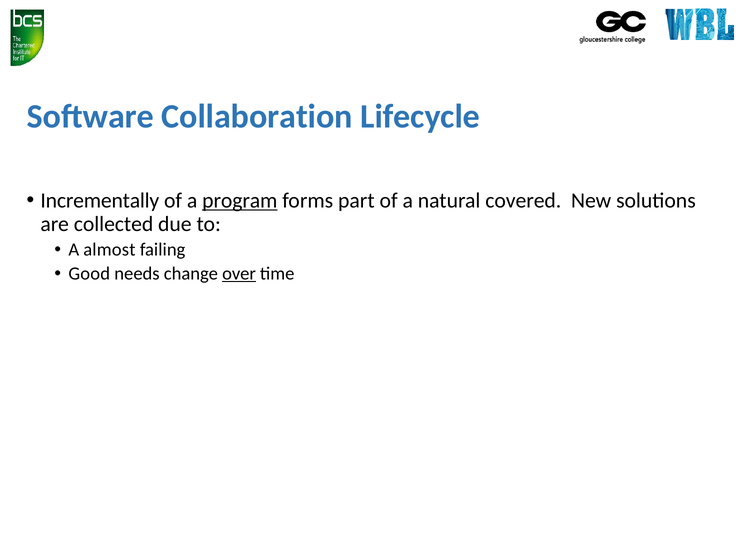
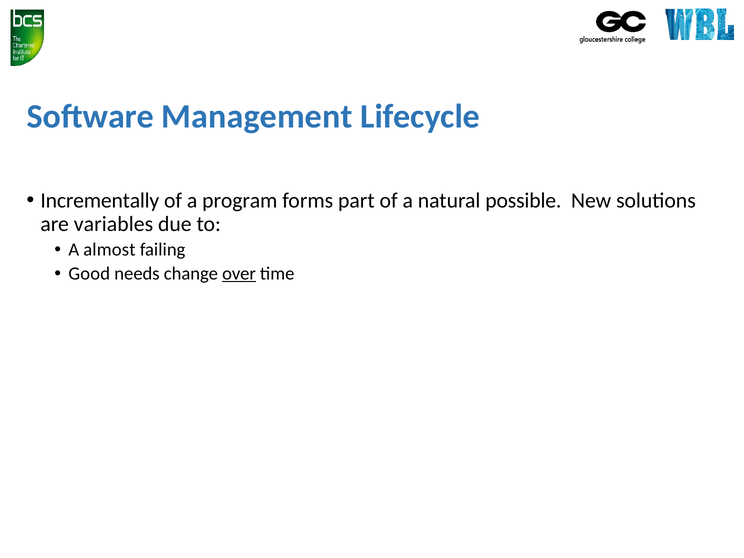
Collaboration: Collaboration -> Management (257, 116)
program underline: present -> none (240, 201)
covered: covered -> possible (523, 201)
collected: collected -> variables (113, 224)
